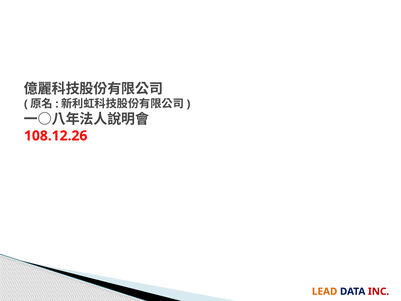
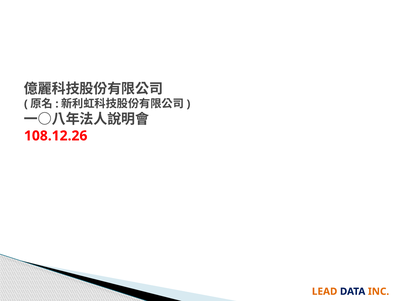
INC colour: red -> orange (379, 291)
